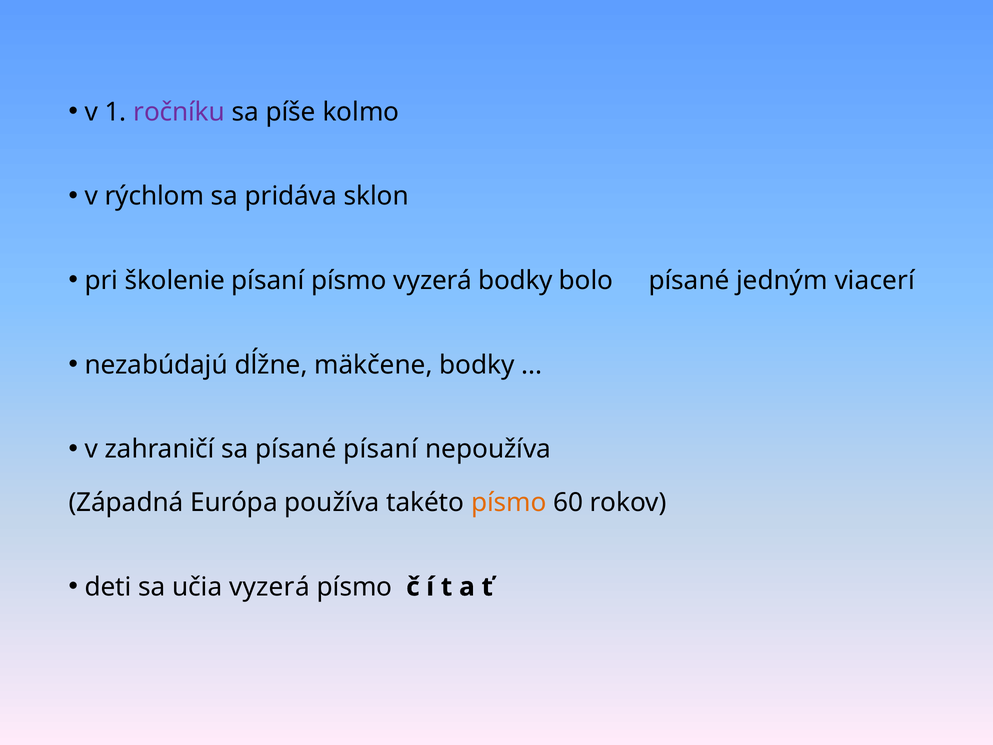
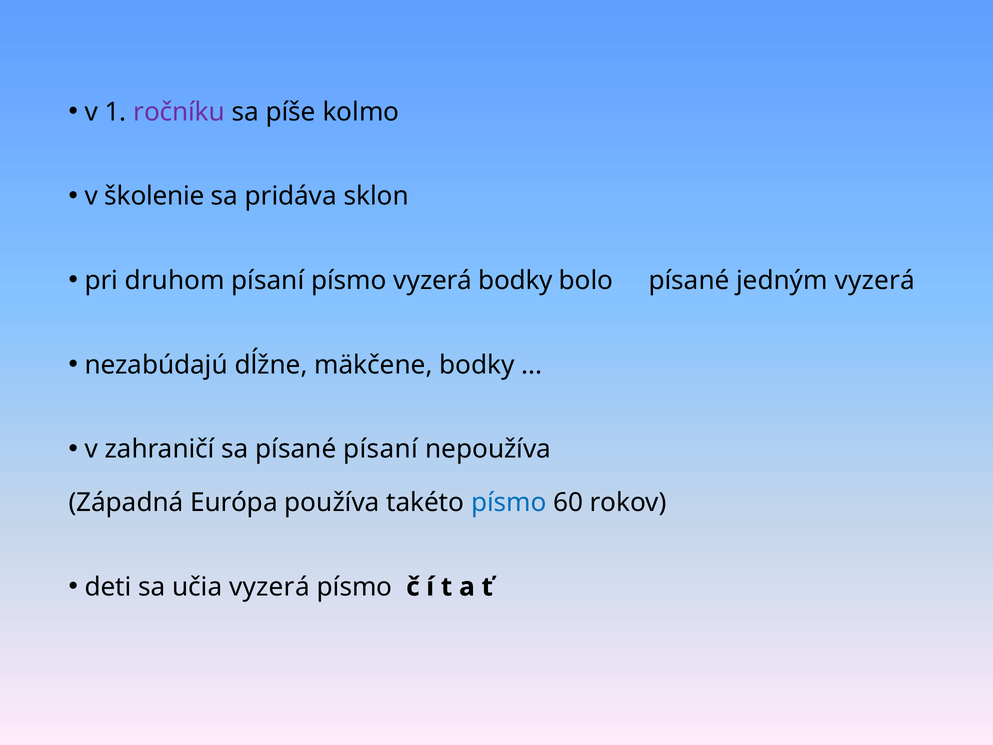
rýchlom: rýchlom -> školenie (154, 196)
školenie: školenie -> druhom (175, 280)
jedným viacerí: viacerí -> vyzerá (875, 280)
písmo colour: orange -> blue (509, 502)
